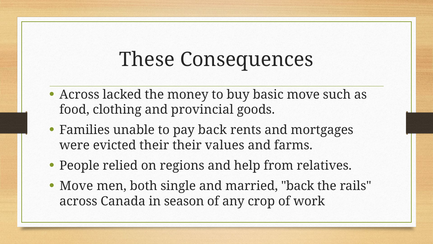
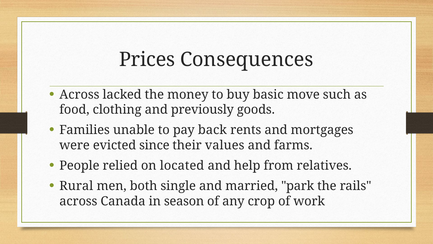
These: These -> Prices (147, 59)
provincial: provincial -> previously (202, 110)
evicted their: their -> since (154, 145)
regions: regions -> located (182, 165)
Move: Move -> Rural (76, 186)
married back: back -> park (298, 186)
